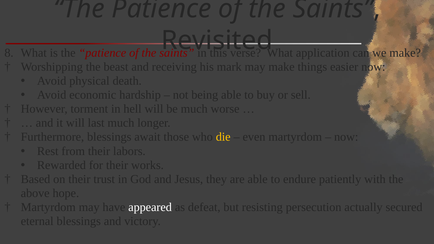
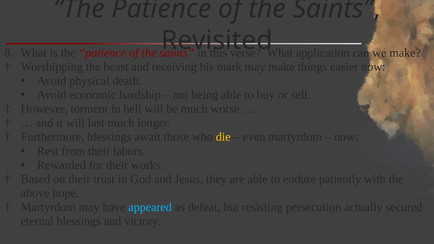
appeared colour: white -> light blue (150, 207)
